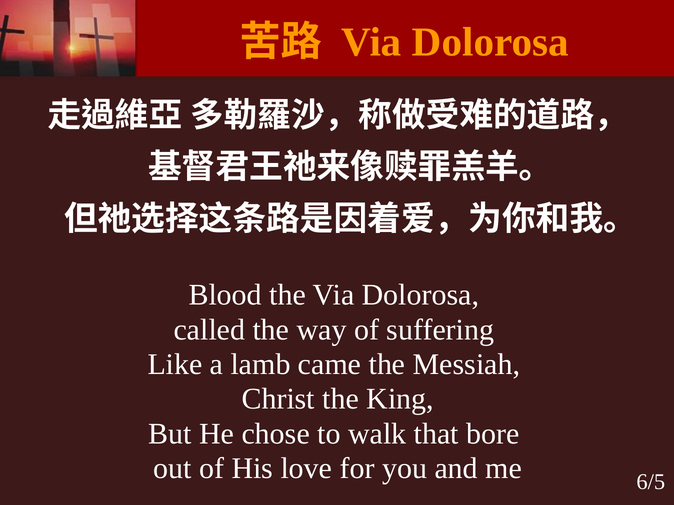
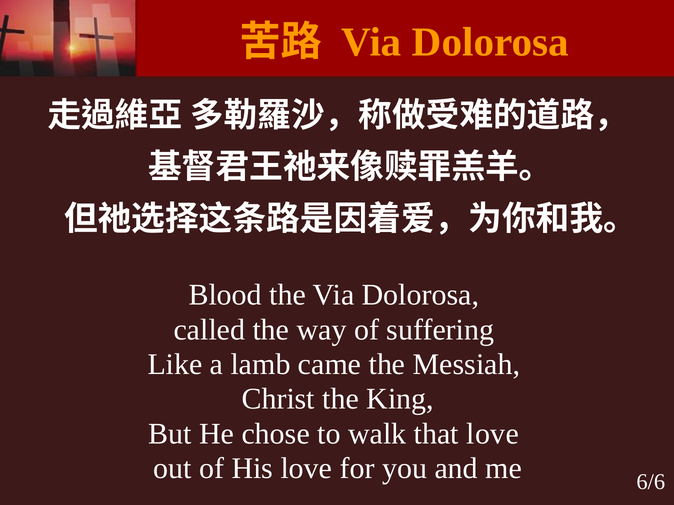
that bore: bore -> love (493, 434)
6/5: 6/5 -> 6/6 (651, 482)
